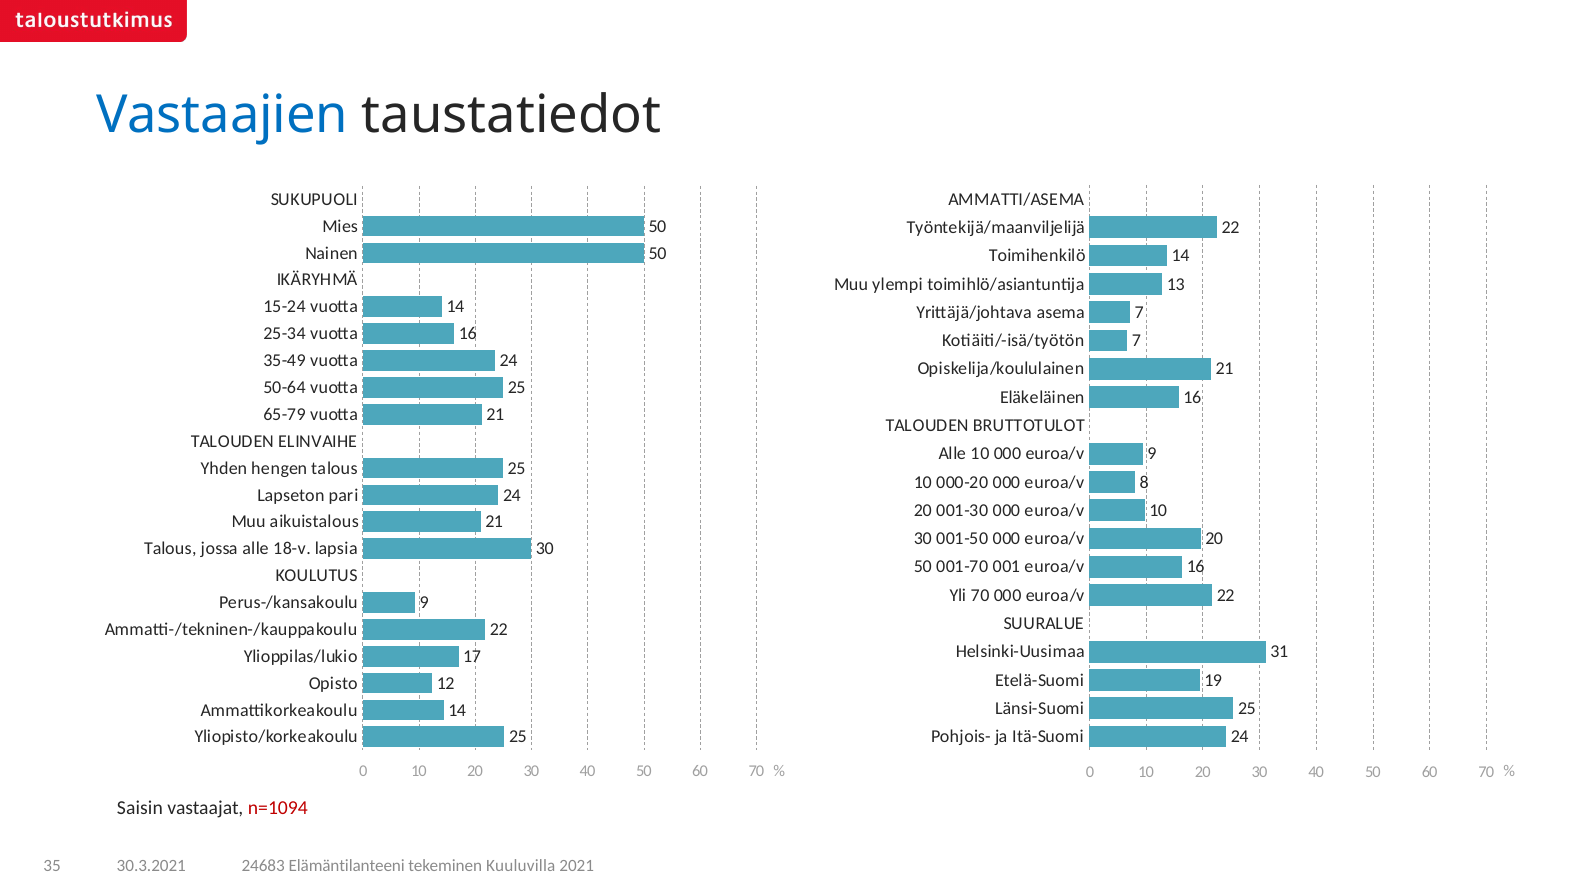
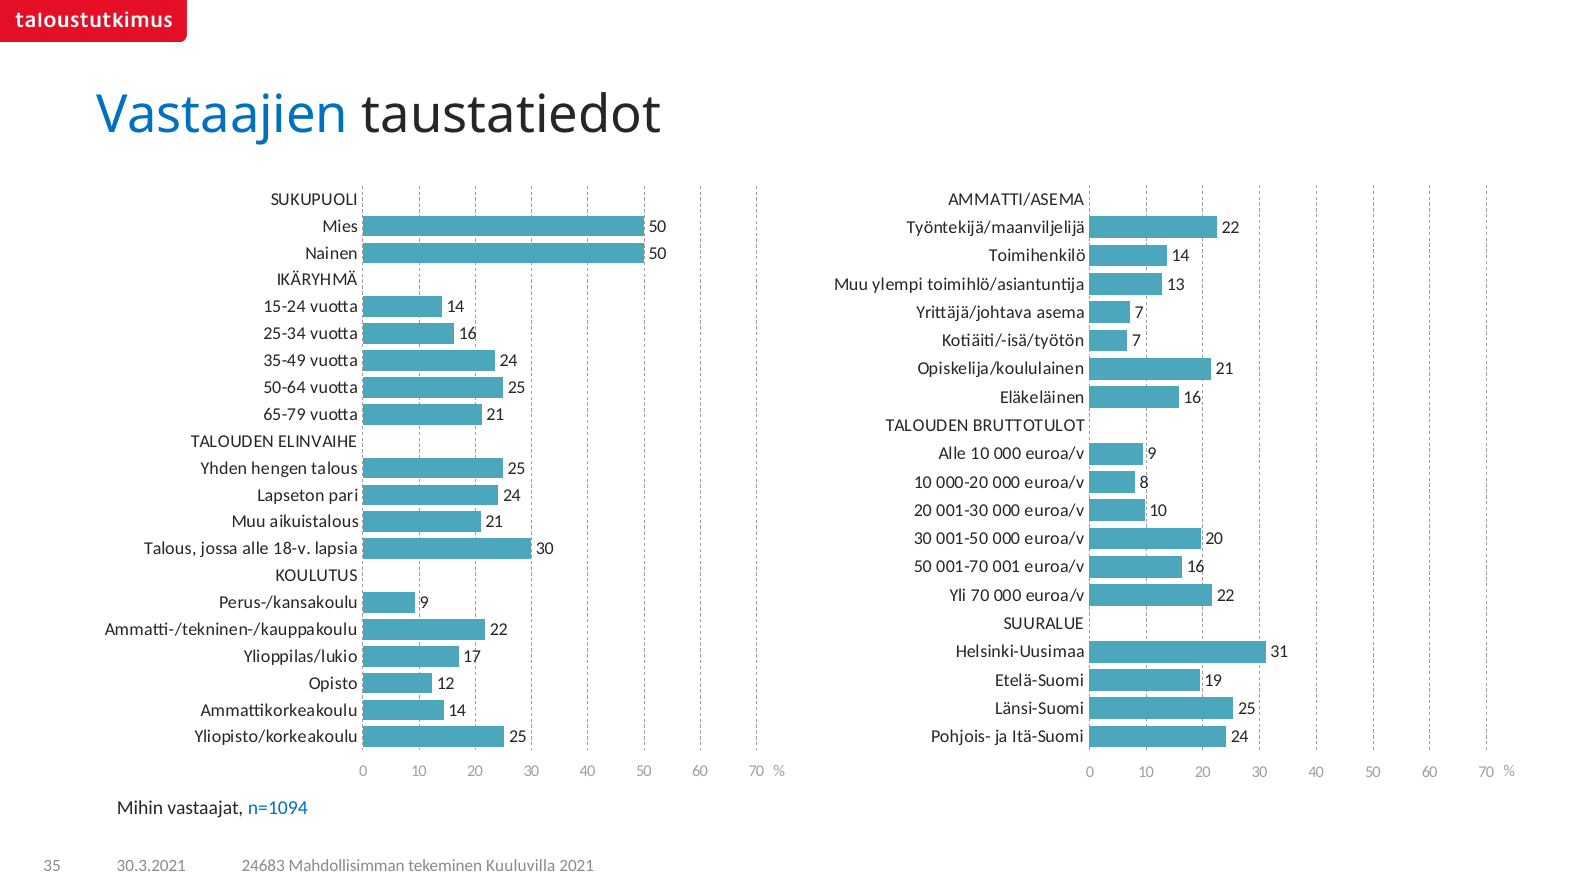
Saisin: Saisin -> Mihin (140, 808)
n=1094 colour: red -> blue (278, 808)
Elämäntilanteeni: Elämäntilanteeni -> Mahdollisimman (347, 866)
